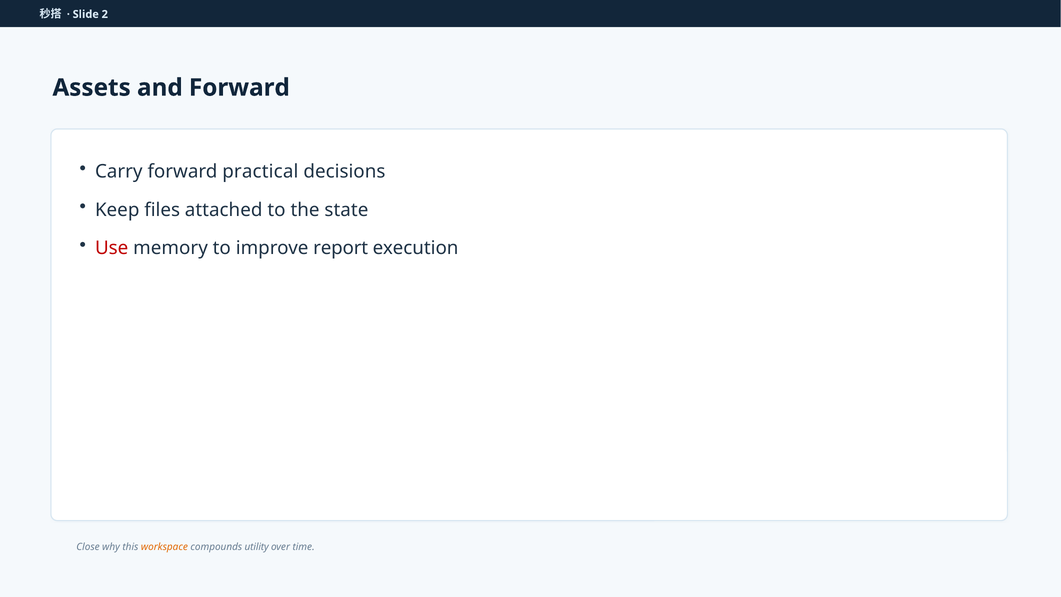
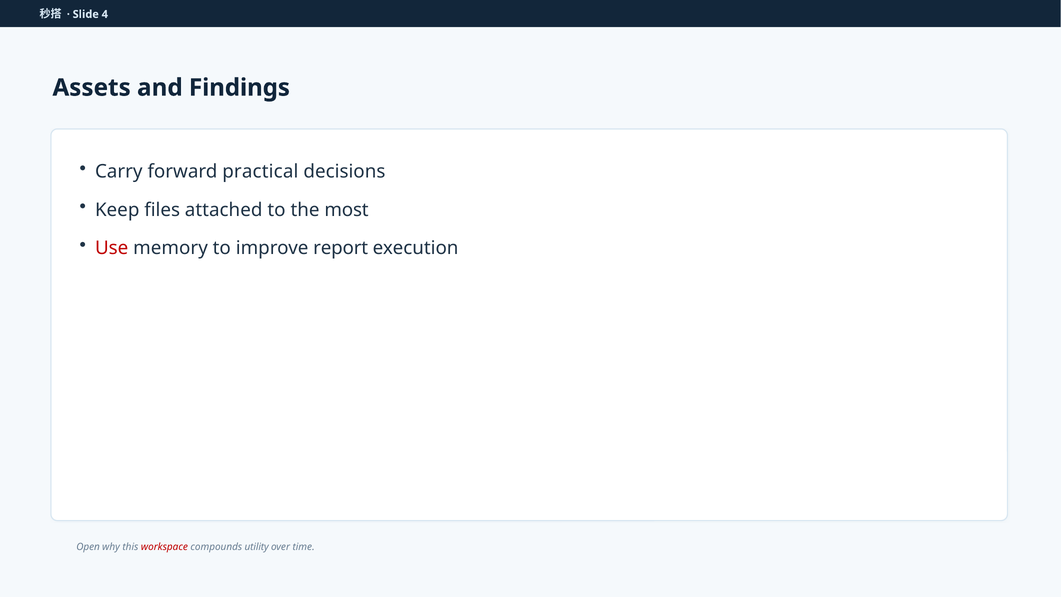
2: 2 -> 4 (105, 14)
and Forward: Forward -> Findings (239, 88)
state: state -> most (347, 210)
Close: Close -> Open (88, 547)
workspace colour: orange -> red (164, 547)
